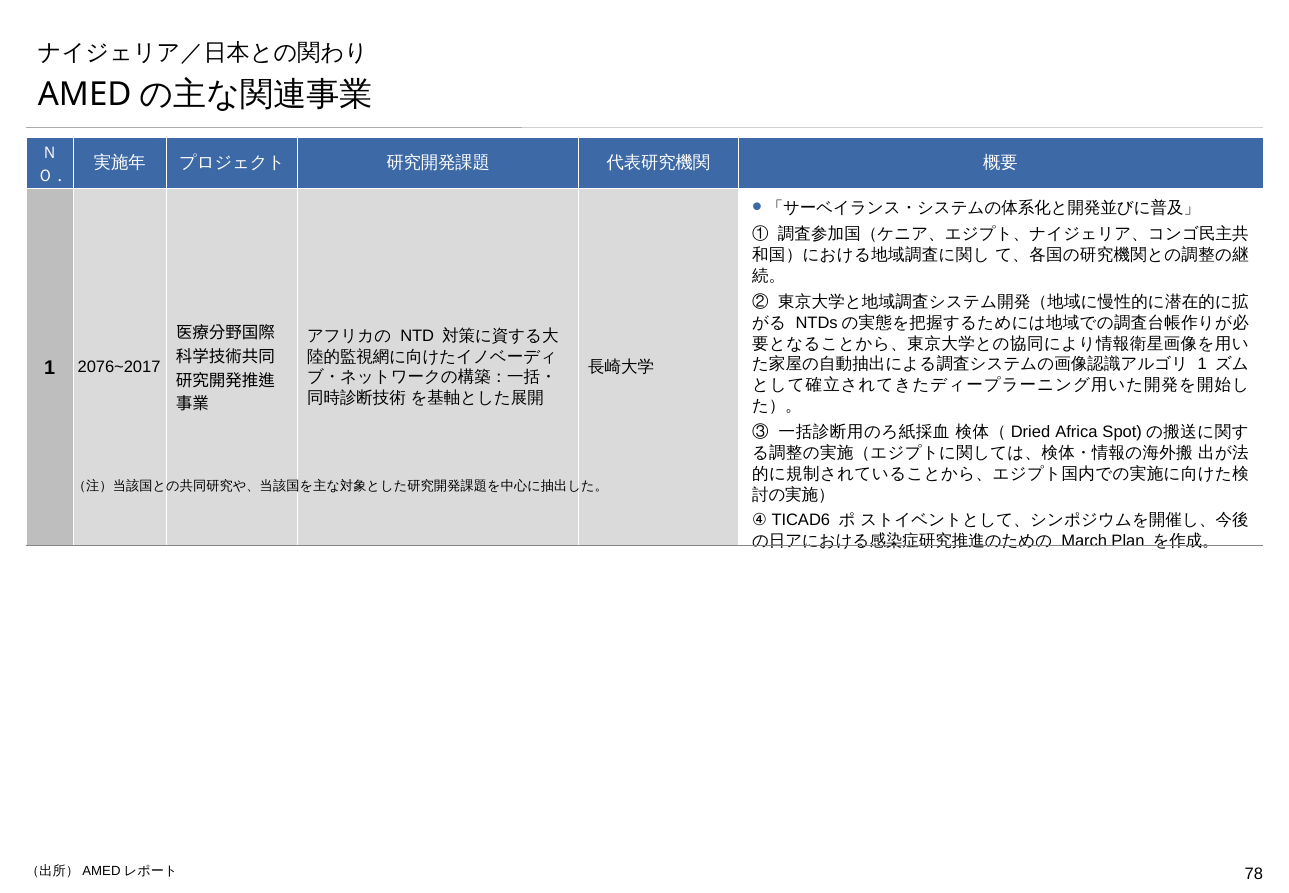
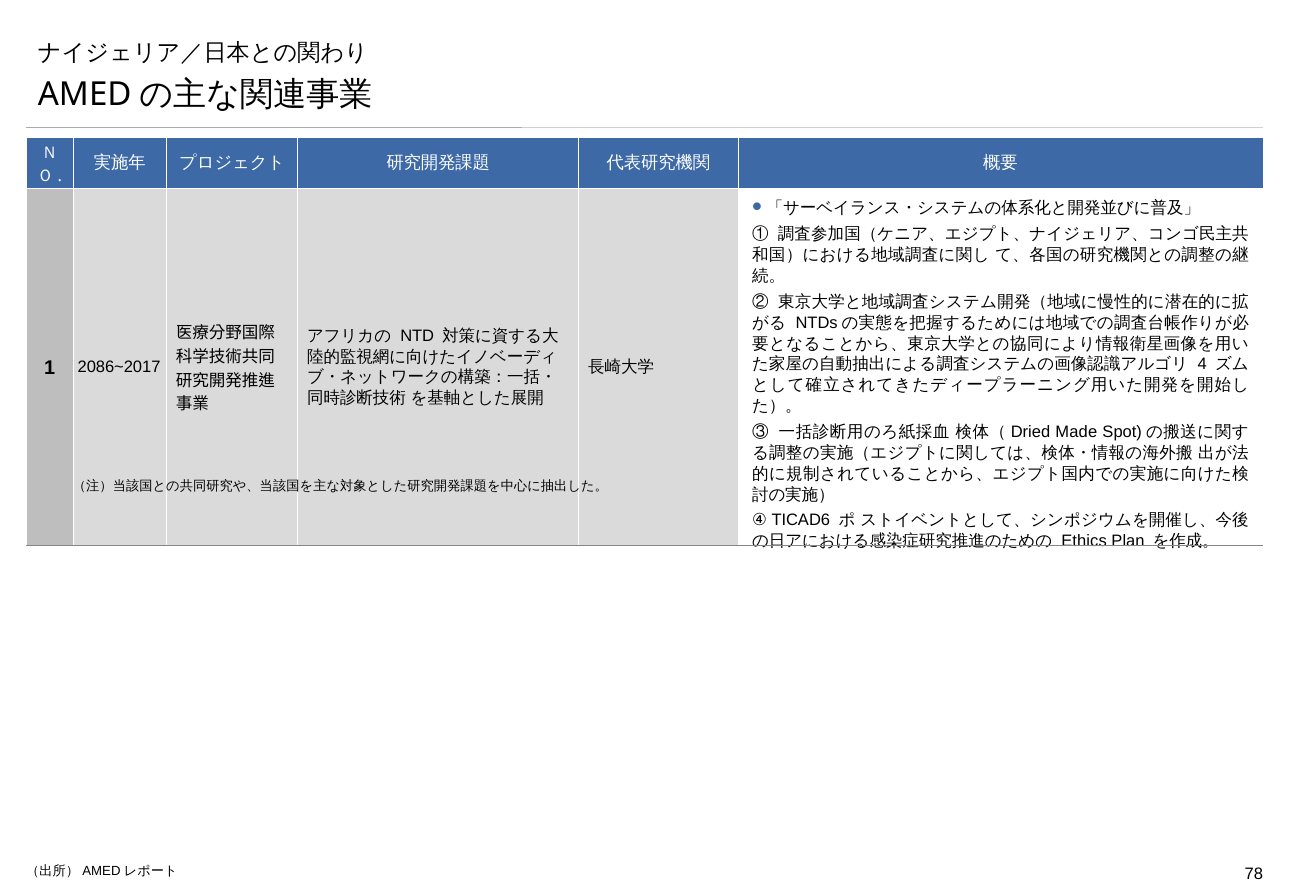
2076~2017: 2076~2017 -> 2086~2017 (119, 367)
1: 1 -> 4 (1202, 364)
Africa: Africa -> Made (1076, 432)
March: March -> Ethics (1084, 541)
